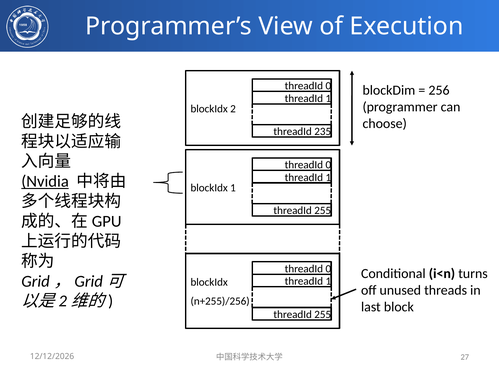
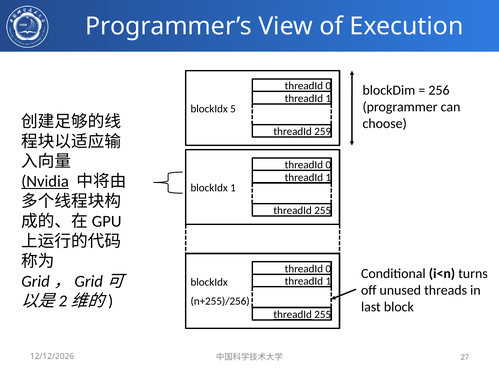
2: 2 -> 5 (233, 109)
235: 235 -> 259 (323, 132)
threadId underline: none -> present (293, 315)
